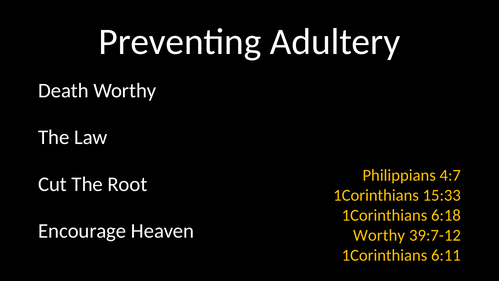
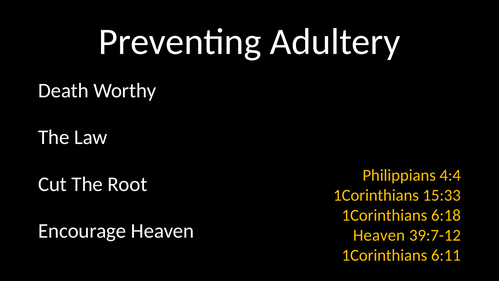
4:7: 4:7 -> 4:4 (450, 175)
Worthy: Worthy -> Heaven (379, 235)
